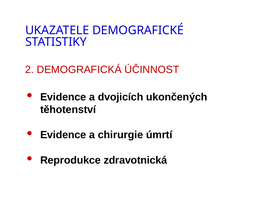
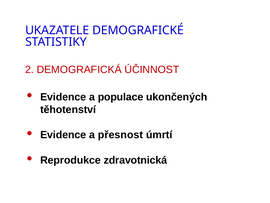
dvojicích: dvojicích -> populace (121, 97)
chirurgie: chirurgie -> přesnost (120, 135)
